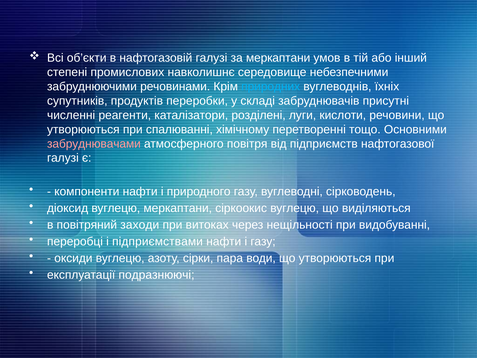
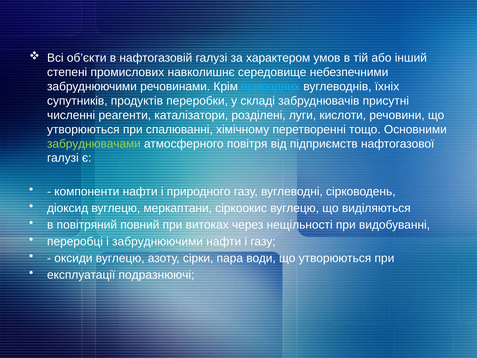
за меркаптани: меркаптани -> характером (278, 58)
забруднювачами colour: pink -> light green (94, 144)
заходи: заходи -> повний (140, 225)
і підприємствами: підприємствами -> забруднюючими (158, 241)
